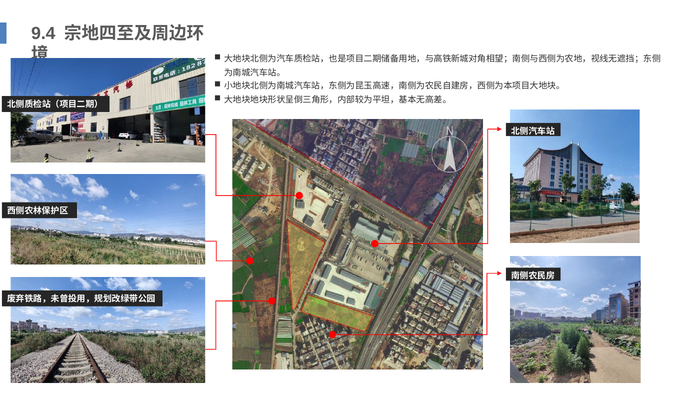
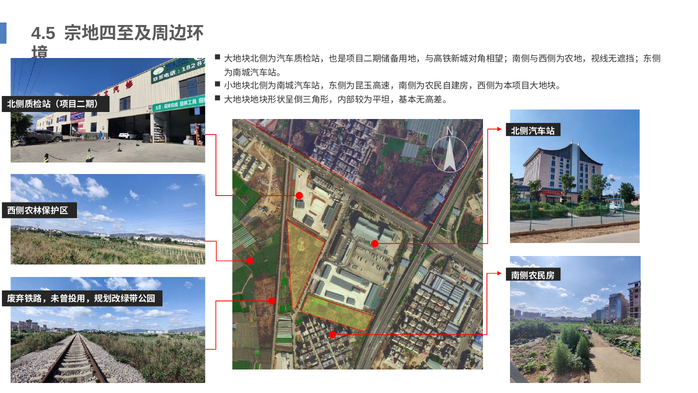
9.4: 9.4 -> 4.5 (43, 34)
